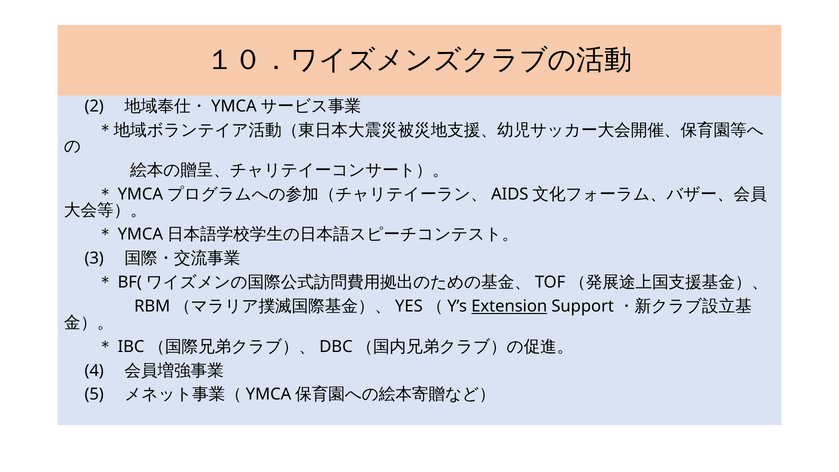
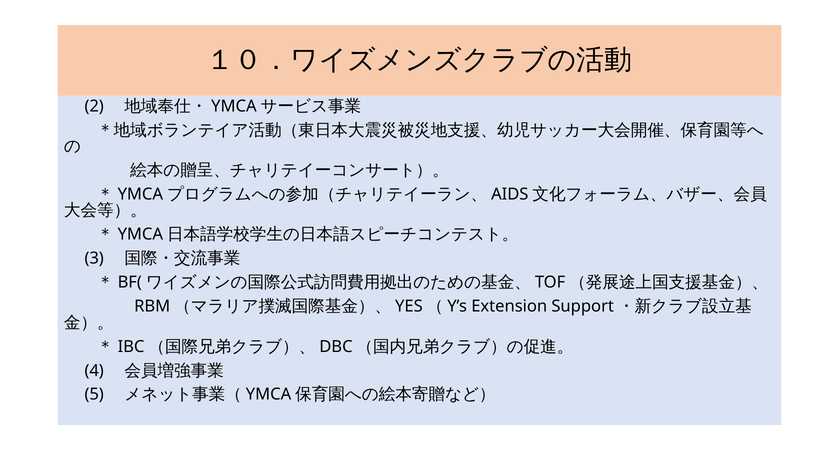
Extension underline: present -> none (509, 306)
